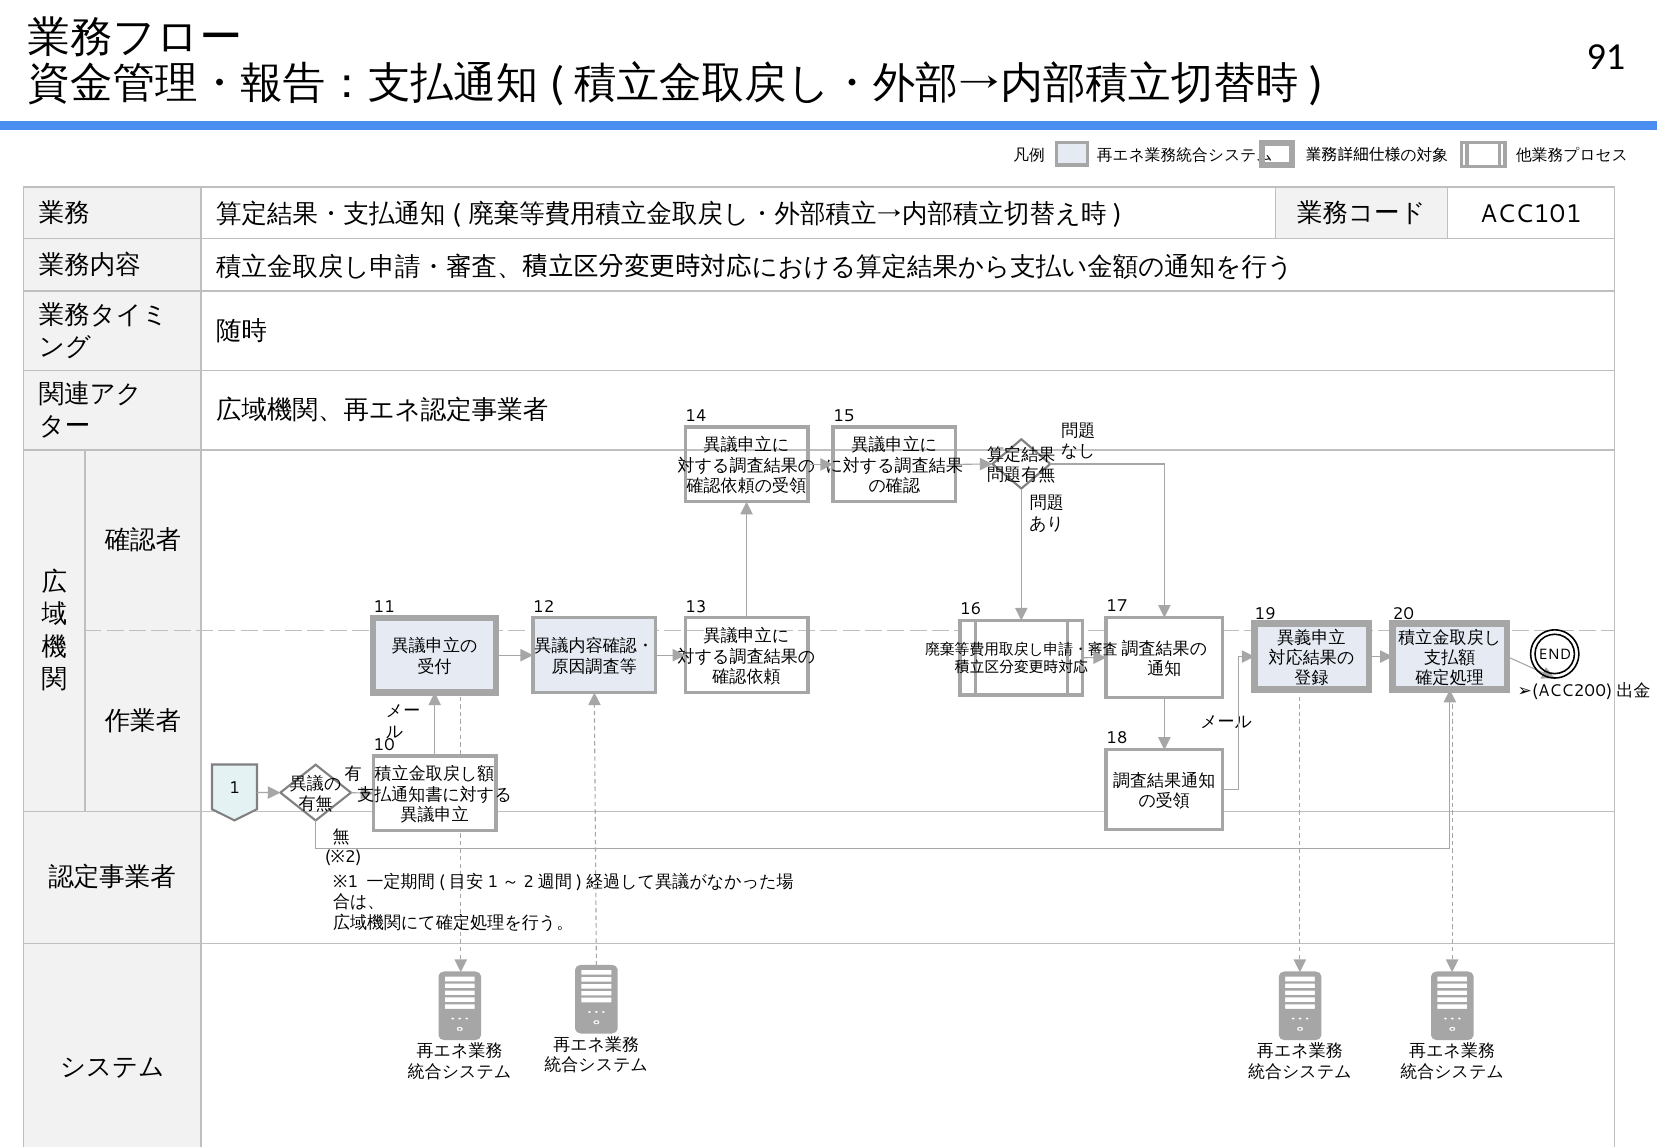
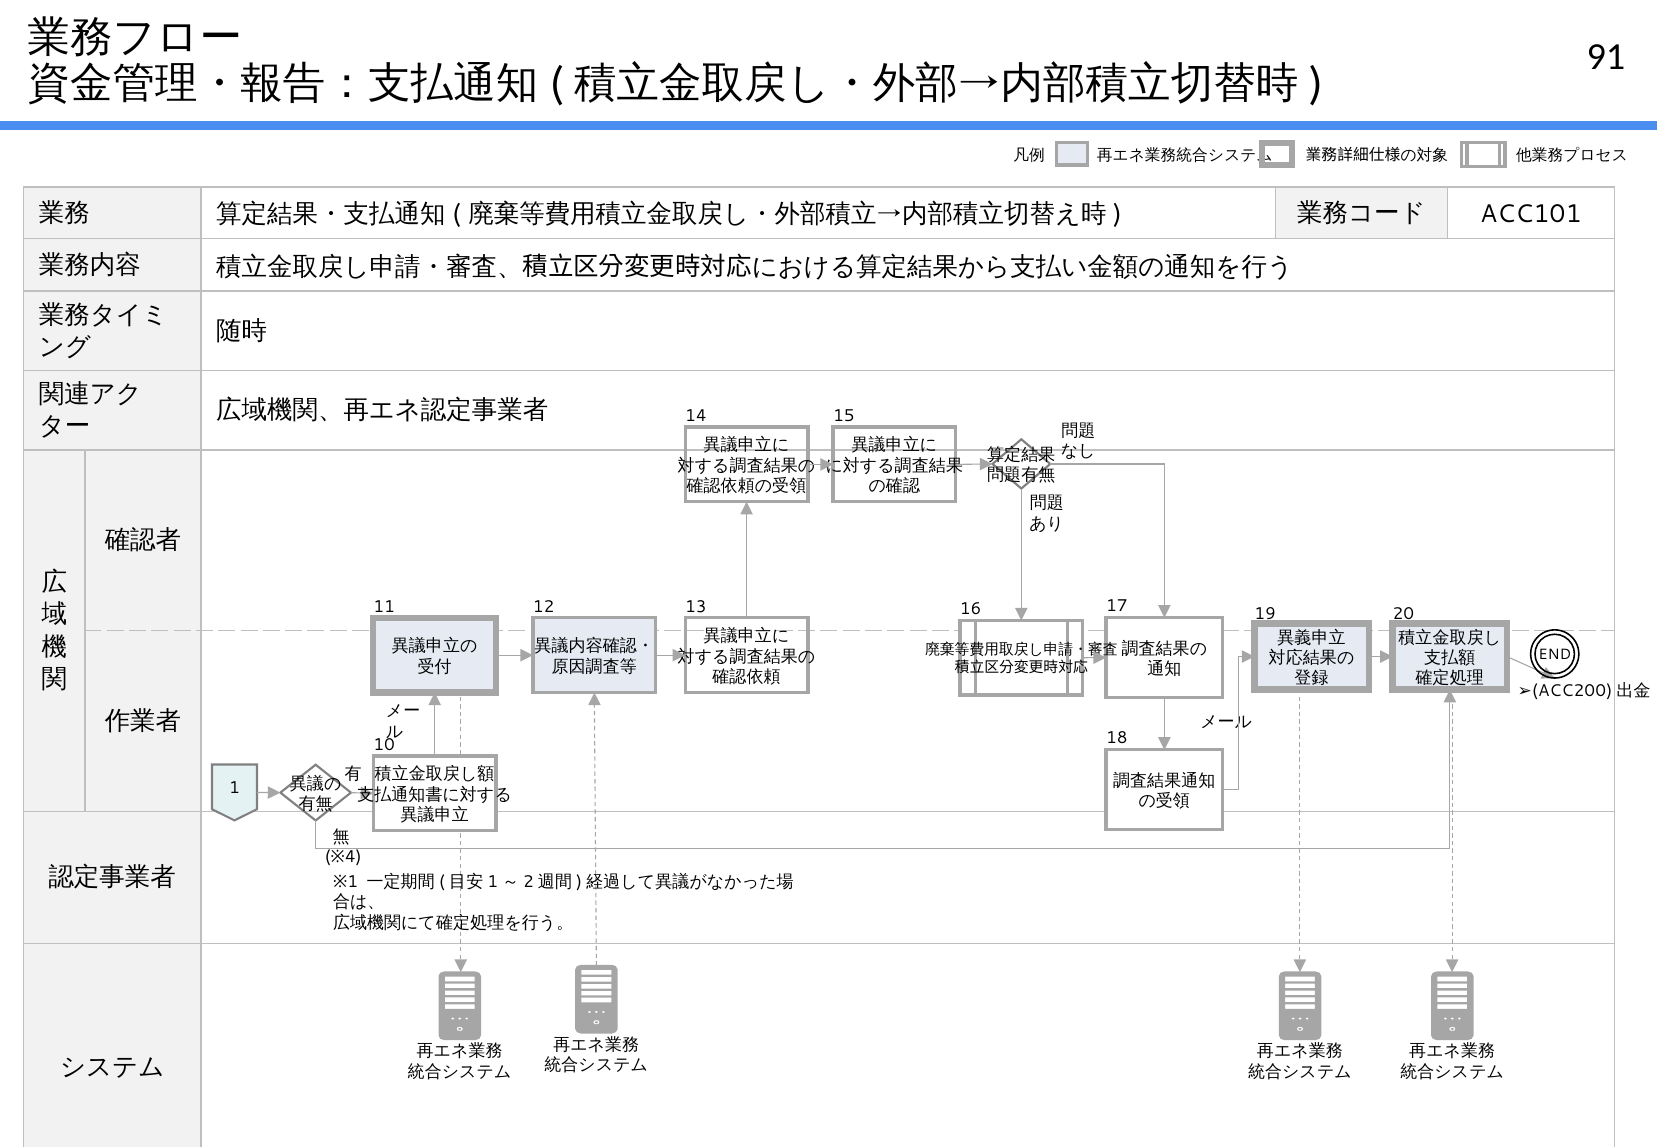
2: 2 -> 4 (353, 857)
